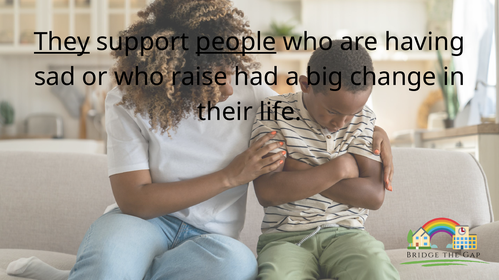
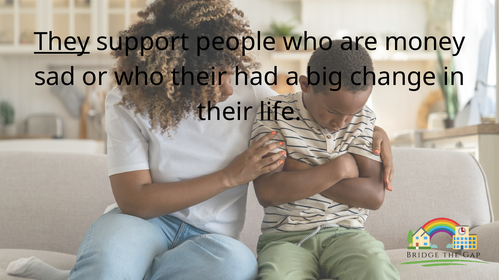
people underline: present -> none (236, 42)
having: having -> money (425, 42)
who raise: raise -> their (199, 77)
